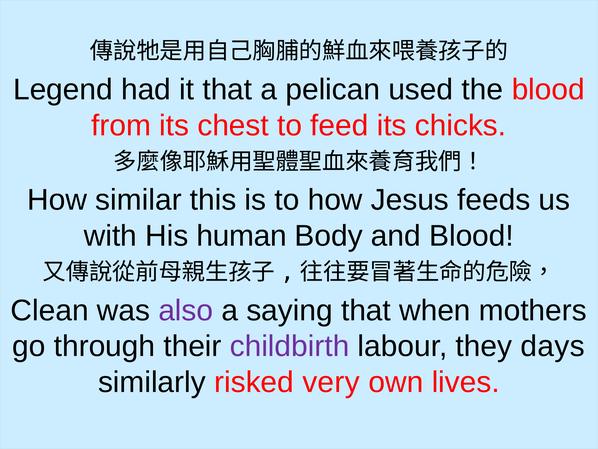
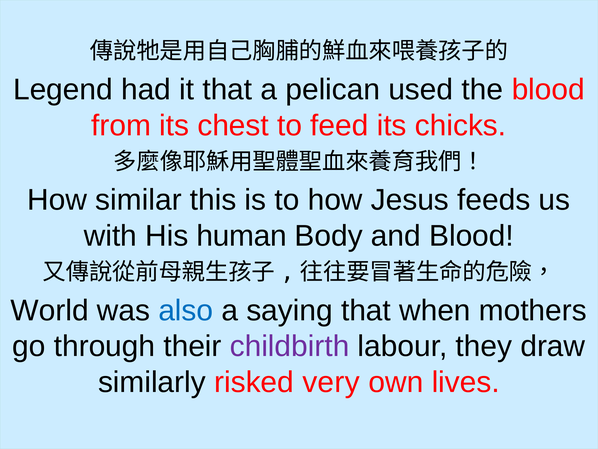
Clean: Clean -> World (50, 310)
also colour: purple -> blue (186, 310)
days: days -> draw (553, 346)
